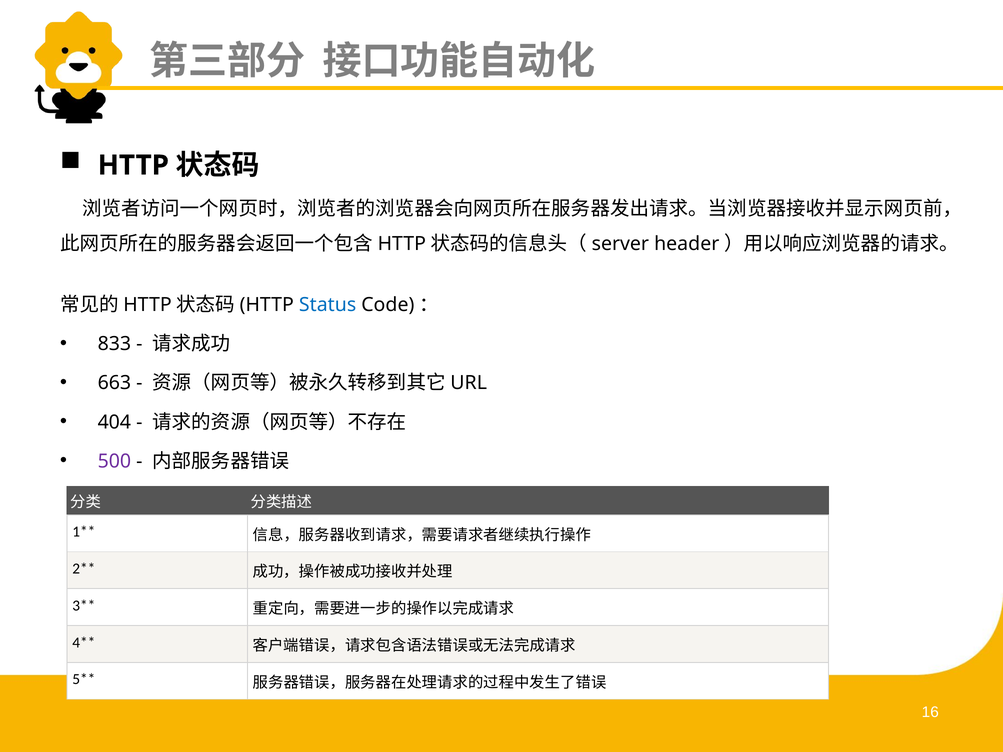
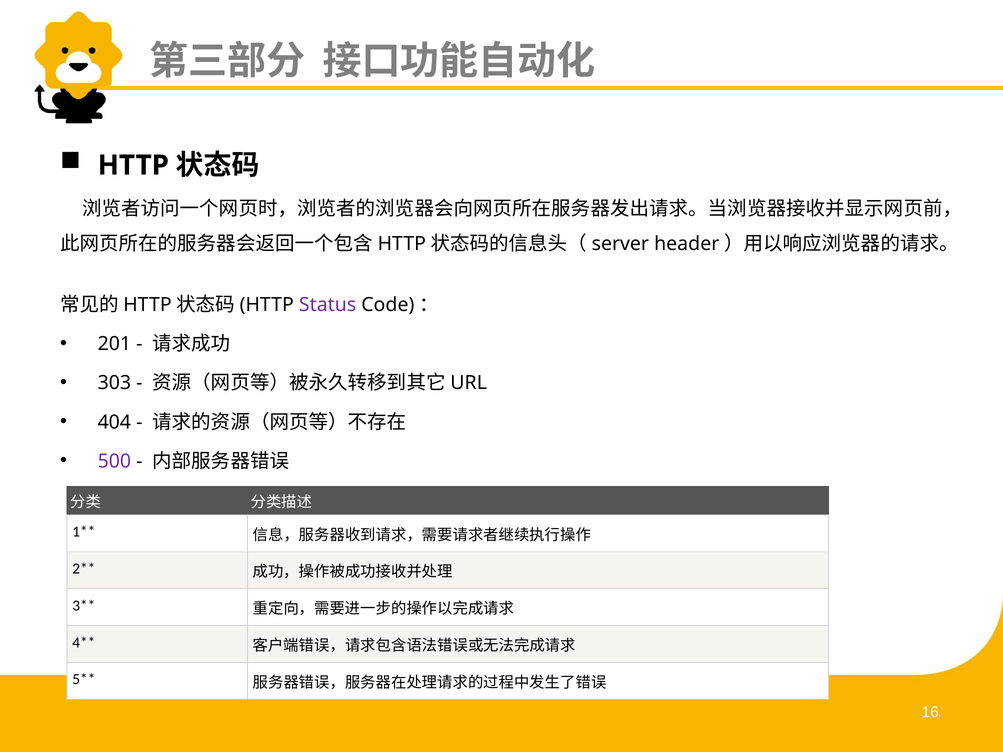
Status colour: blue -> purple (328, 305)
833: 833 -> 201 (114, 344)
663: 663 -> 303 (114, 383)
